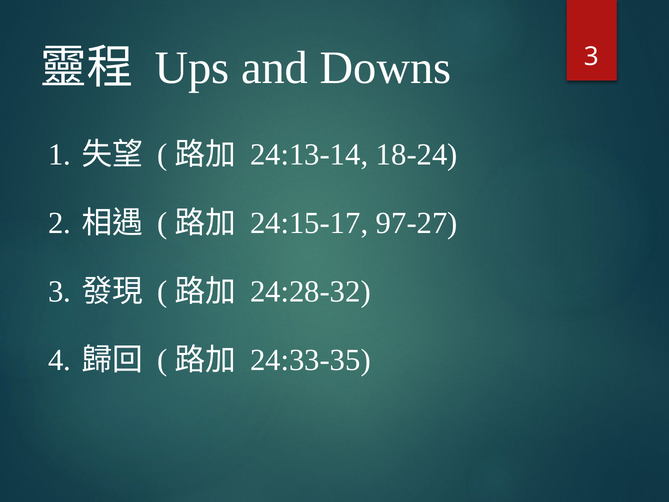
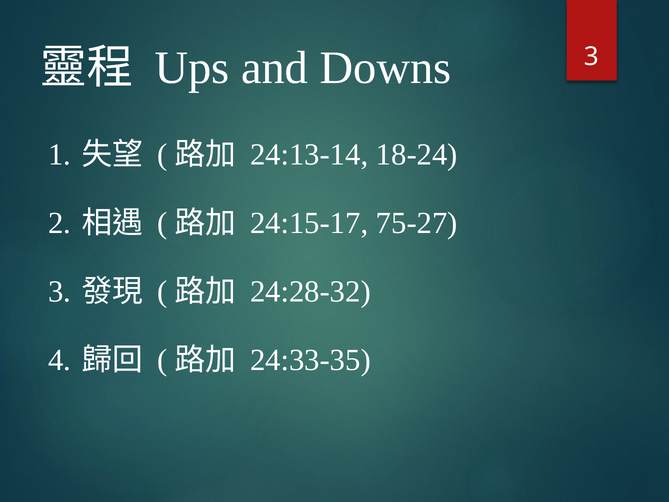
97-27: 97-27 -> 75-27 (417, 223)
